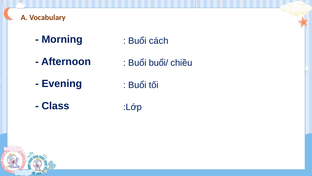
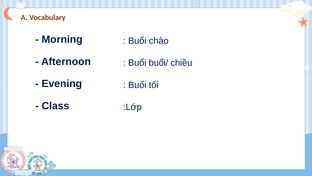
cách: cách -> chào (159, 41)
